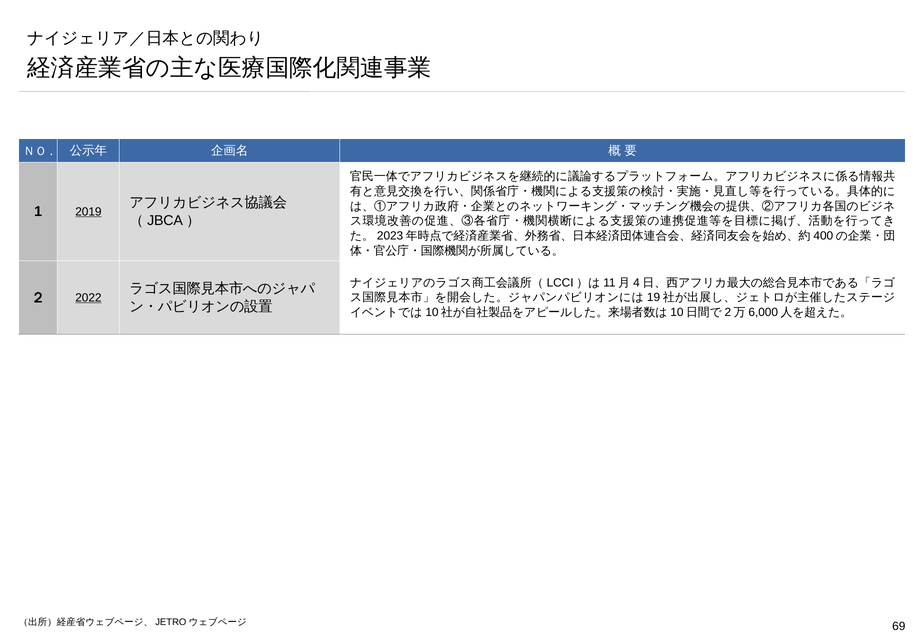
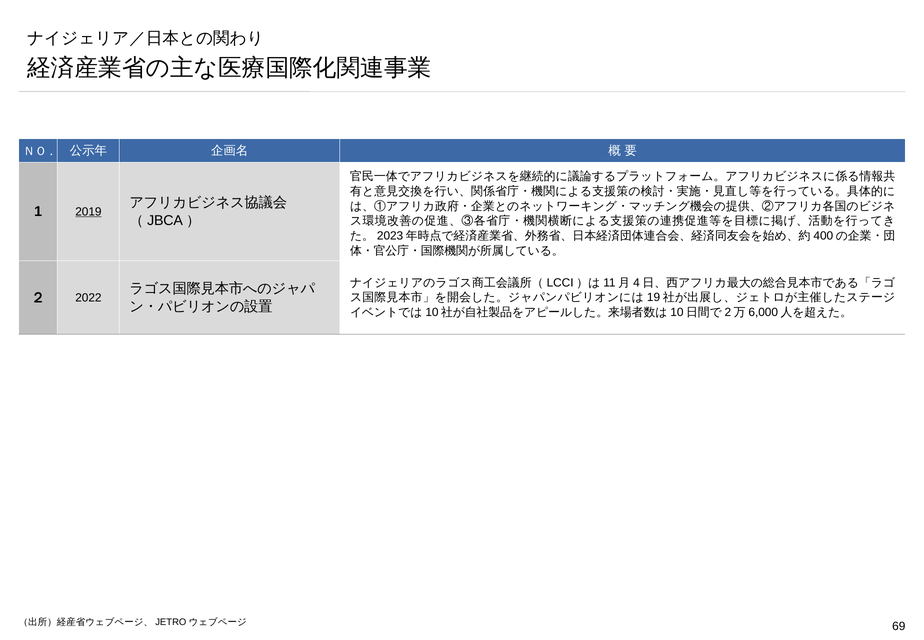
2022 underline: present -> none (88, 298)
